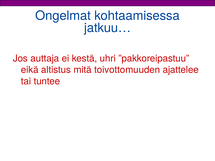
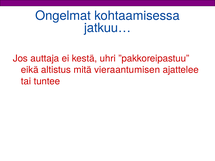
toivottomuuden: toivottomuuden -> vieraantumisen (127, 70)
